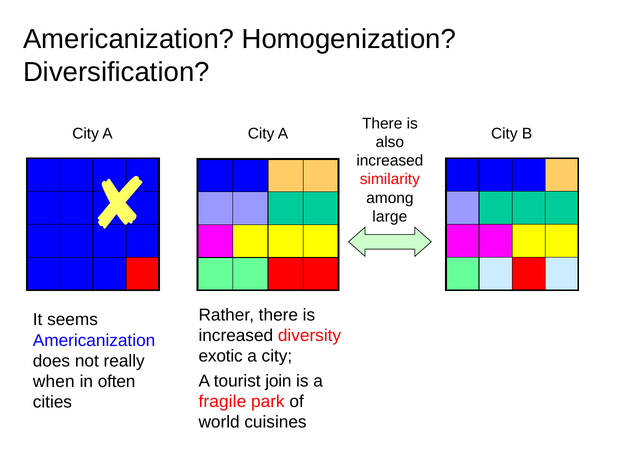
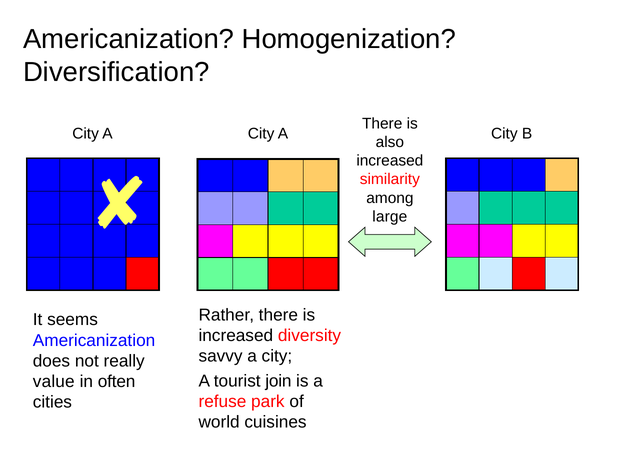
exotic: exotic -> savvy (221, 356)
when: when -> value (54, 382)
fragile: fragile -> refuse (222, 402)
